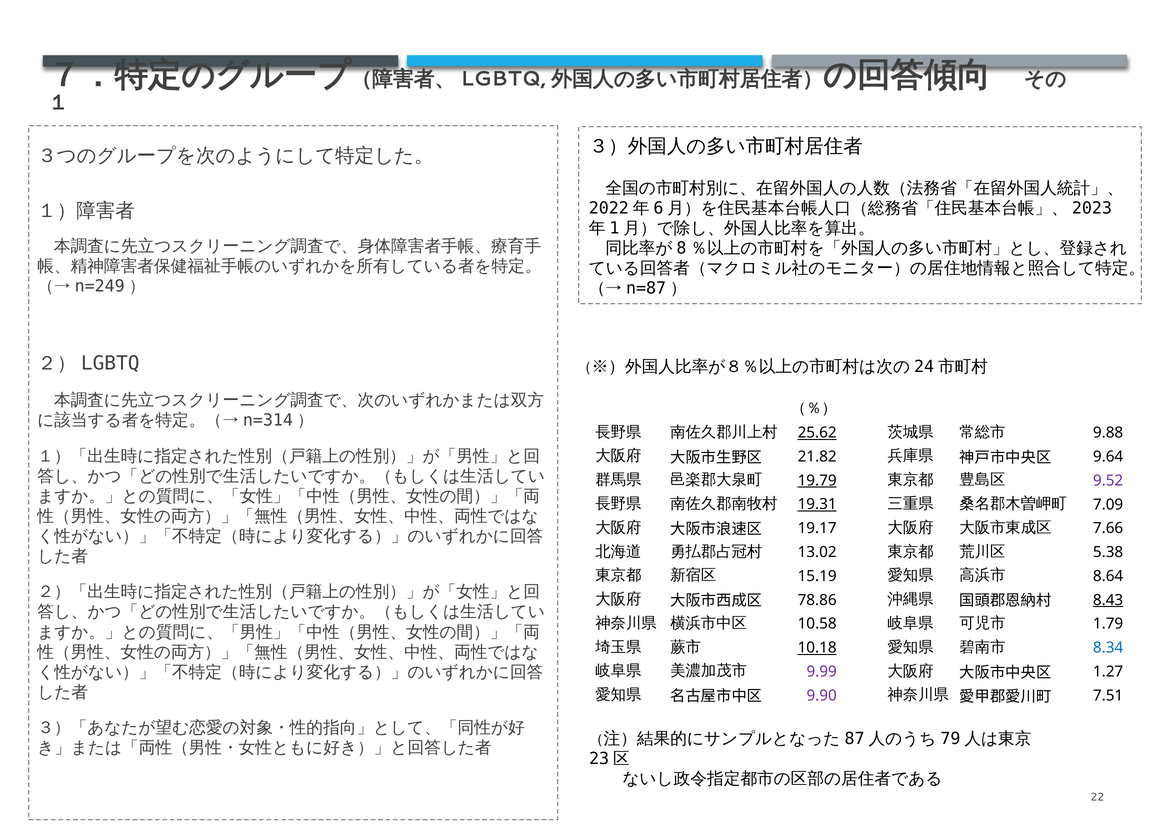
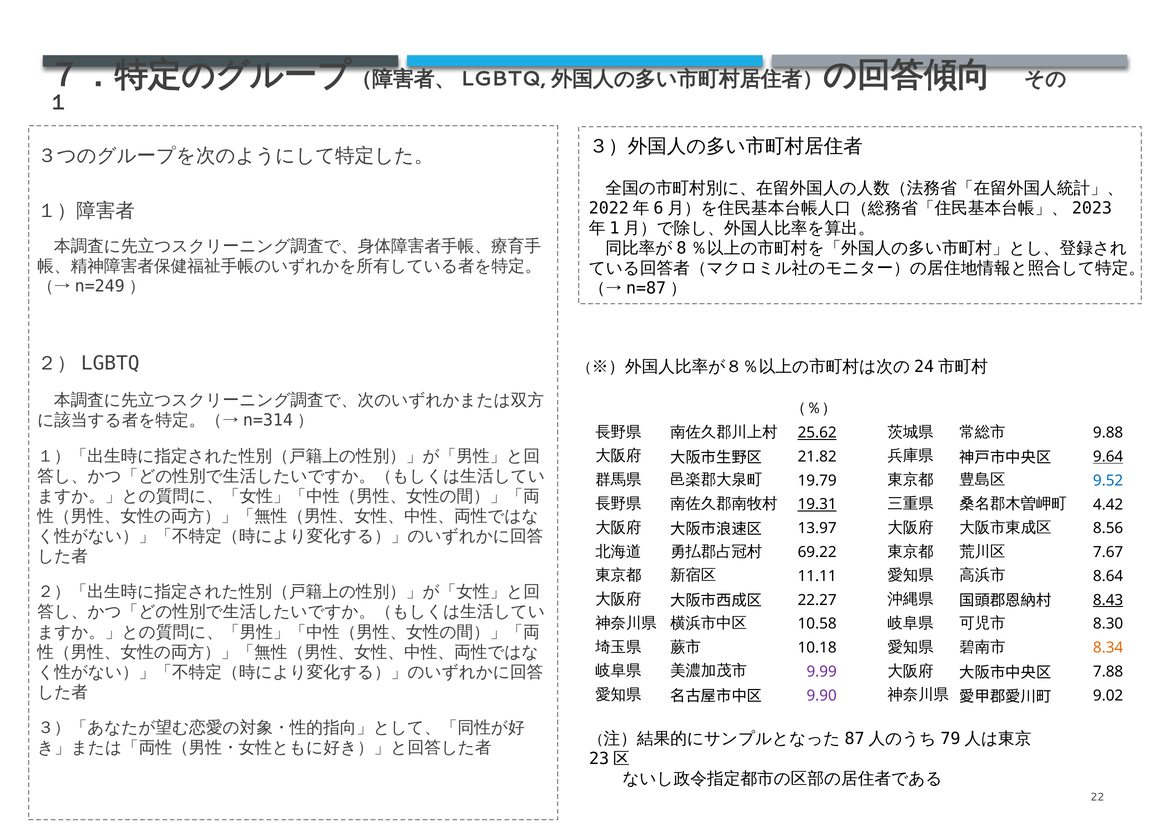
9.64 underline: none -> present (1108, 456)
19.79 underline: present -> none (817, 480)
9.52 colour: purple -> blue (1108, 480)
7.09: 7.09 -> 4.42 (1108, 504)
19.17: 19.17 -> 13.97 (817, 528)
7.66: 7.66 -> 8.56 (1108, 528)
13.02: 13.02 -> 69.22 (817, 552)
5.38: 5.38 -> 7.67 (1108, 552)
15.19: 15.19 -> 11.11 (817, 576)
78.86: 78.86 -> 22.27 (817, 599)
1.79: 1.79 -> 8.30 (1108, 623)
10.18 underline: present -> none (817, 647)
8.34 colour: blue -> orange (1108, 647)
1.27: 1.27 -> 7.88 (1108, 671)
7.51: 7.51 -> 9.02 (1108, 695)
